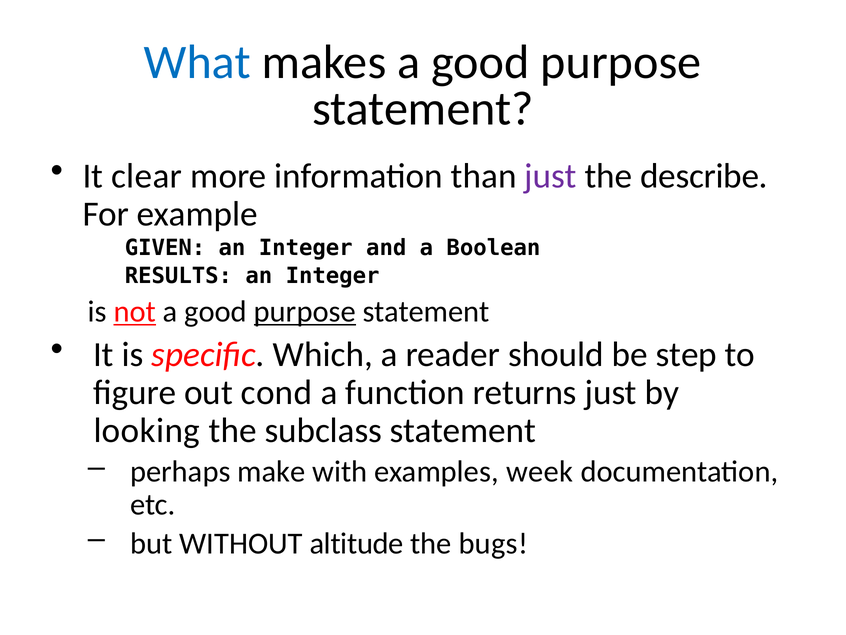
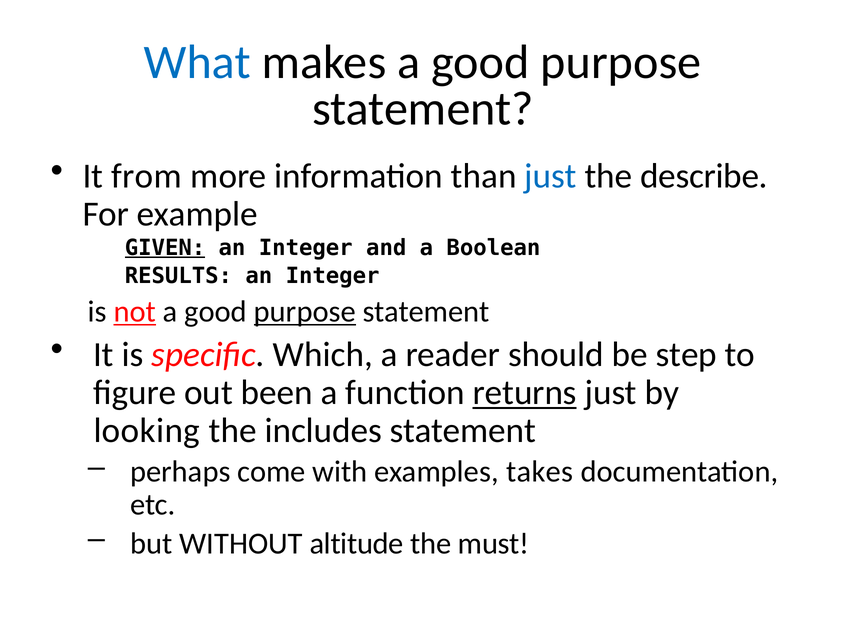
clear: clear -> from (147, 176)
just colour: purple -> blue (551, 176)
GIVEN underline: none -> present (165, 248)
cond: cond -> been (277, 392)
returns underline: none -> present (525, 392)
subclass: subclass -> includes (323, 430)
make: make -> come (271, 471)
week: week -> takes (540, 471)
bugs: bugs -> must (494, 543)
